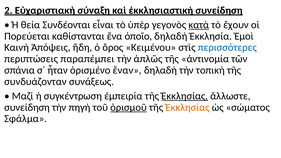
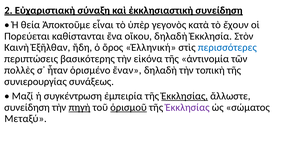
Συνδέονται: Συνδέονται -> Ἀποκτοῦμε (66, 25)
κατὰ underline: present -> none (199, 25)
ὁποῖο: ὁποῖο -> οἴκου (138, 36)
Ἐμοὶ: Ἐμοὶ -> Στὸν (244, 36)
Ἀπόψεις: Ἀπόψεις -> Ἐξῆλθαν (51, 48)
Κειμένου: Κειμένου -> Ἑλληνική (151, 48)
παραπέμπει: παραπέμπει -> βασικότερης (88, 59)
ἁπλῶς: ἁπλῶς -> εἰκόνα (148, 59)
σπάνια: σπάνια -> πολλὲς (20, 70)
συνδυάζονταν: συνδυάζονταν -> συνιερουργίας (36, 82)
πηγὴ underline: none -> present (80, 107)
Ἐκκλησίας colour: orange -> purple (188, 107)
Σφάλμα: Σφάλμα -> Μεταξύ (26, 119)
